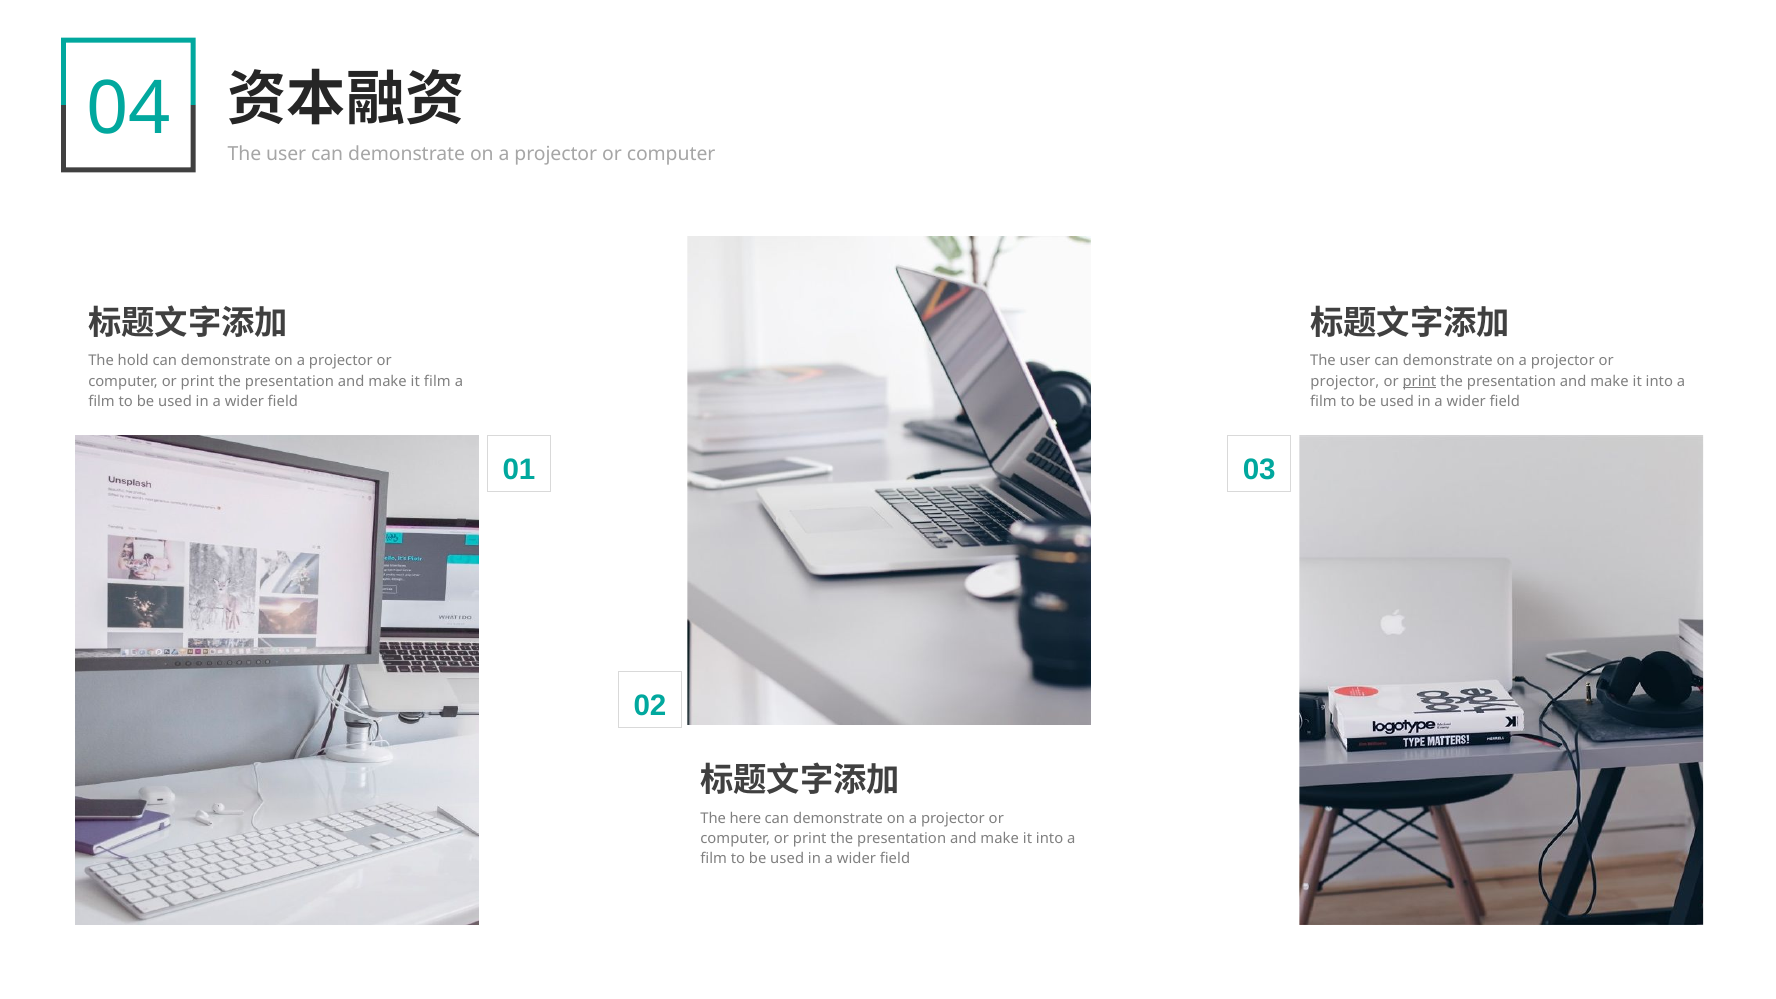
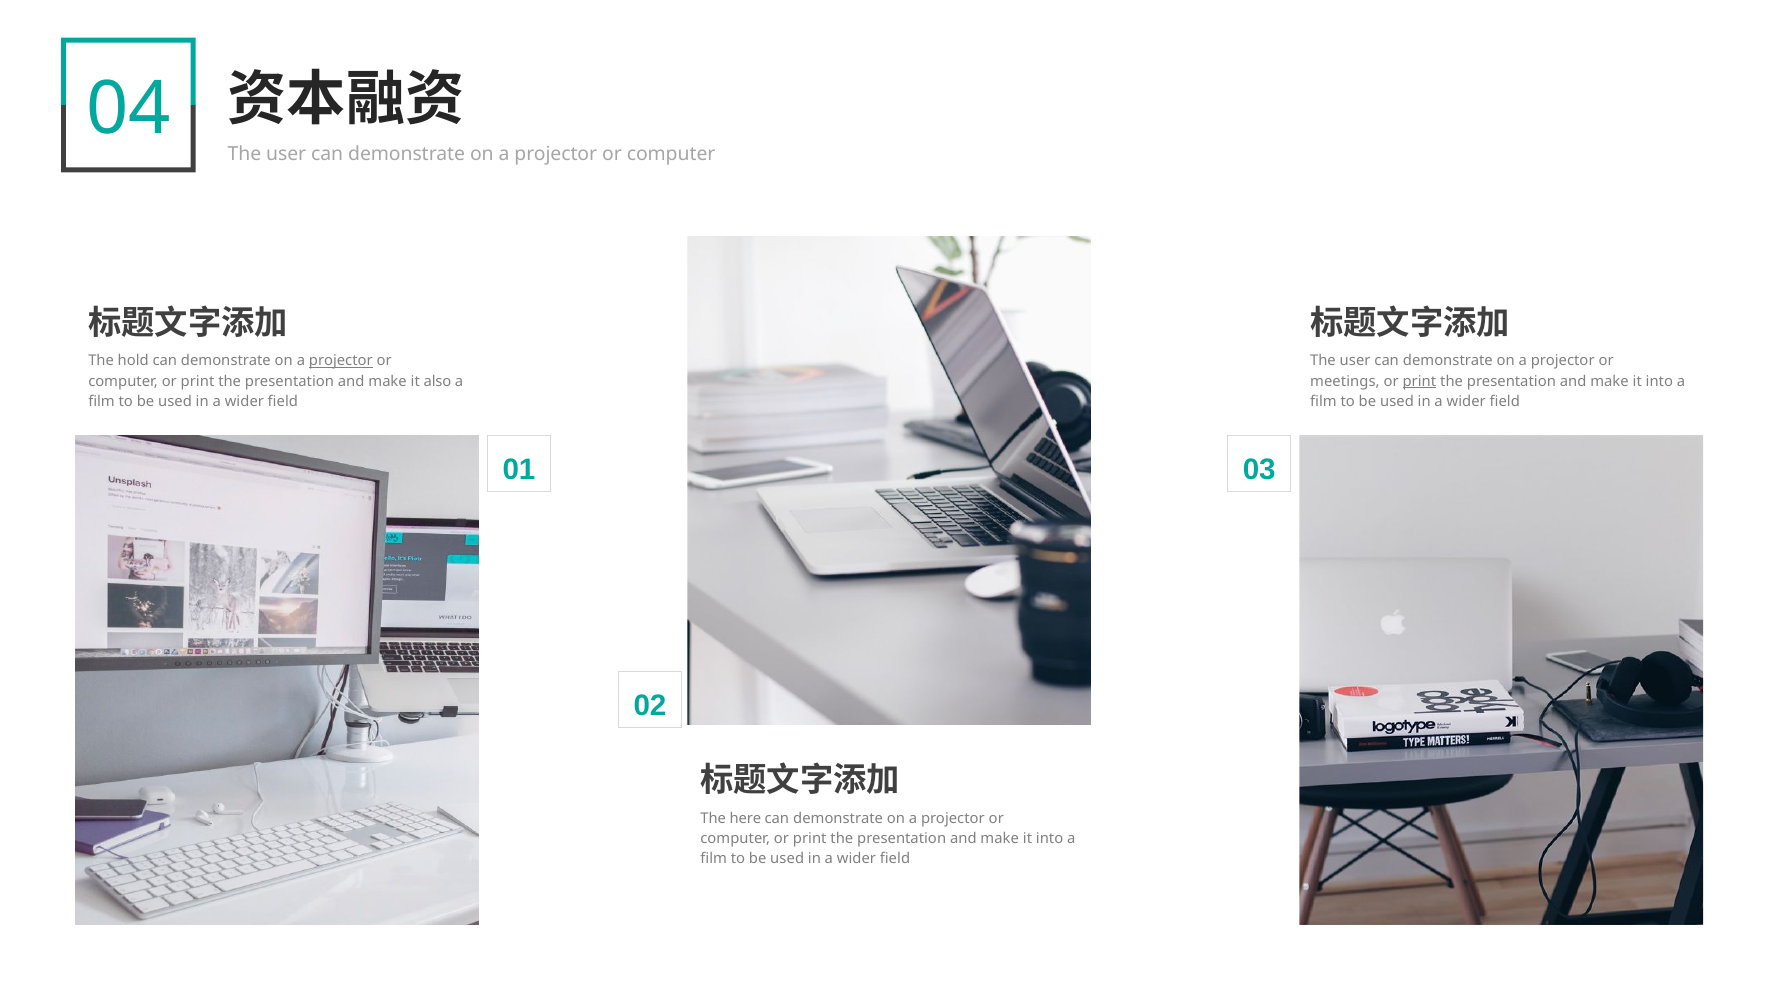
projector underline: none -> present (341, 361)
it film: film -> also (437, 381)
projector: projector -> meetings (1345, 381)
